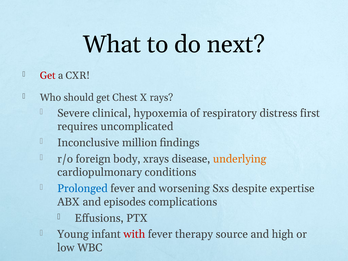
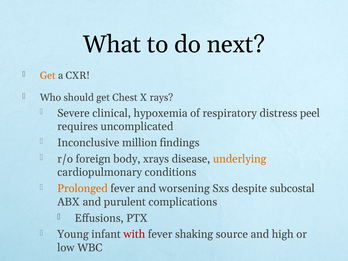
Get colour: red -> orange (48, 76)
first: first -> peel (310, 113)
Prolonged colour: blue -> orange (82, 189)
expertise: expertise -> subcostal (292, 189)
episodes: episodes -> purulent (125, 202)
therapy: therapy -> shaking (194, 234)
